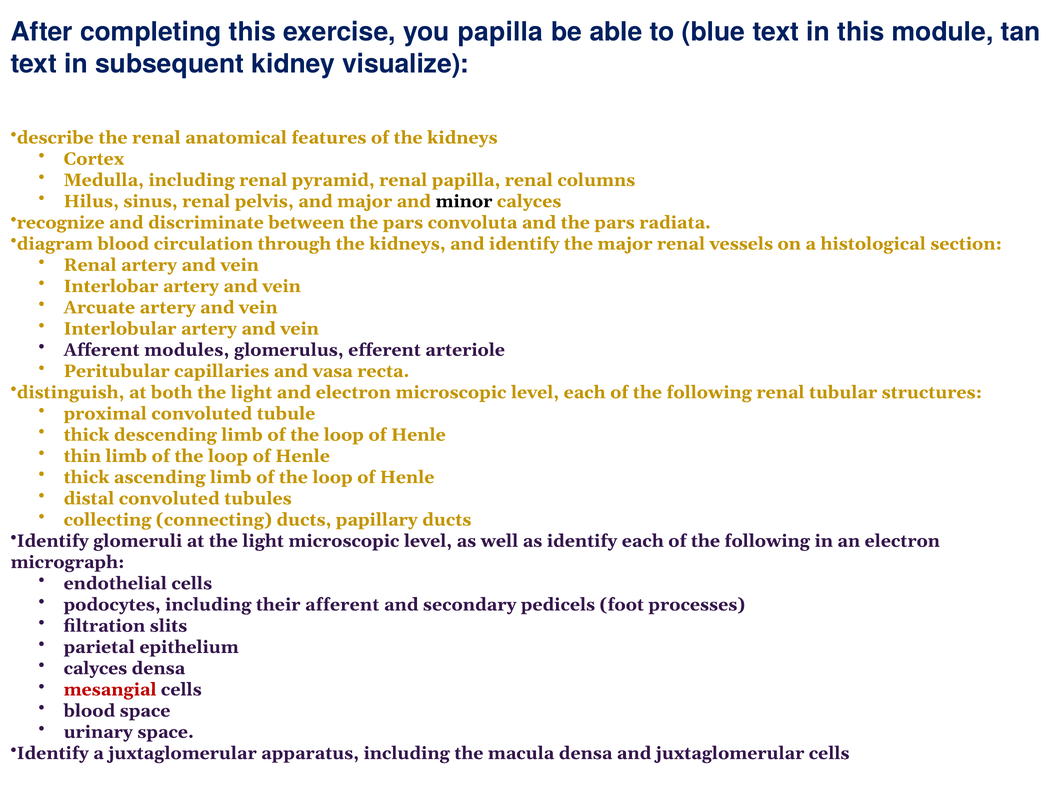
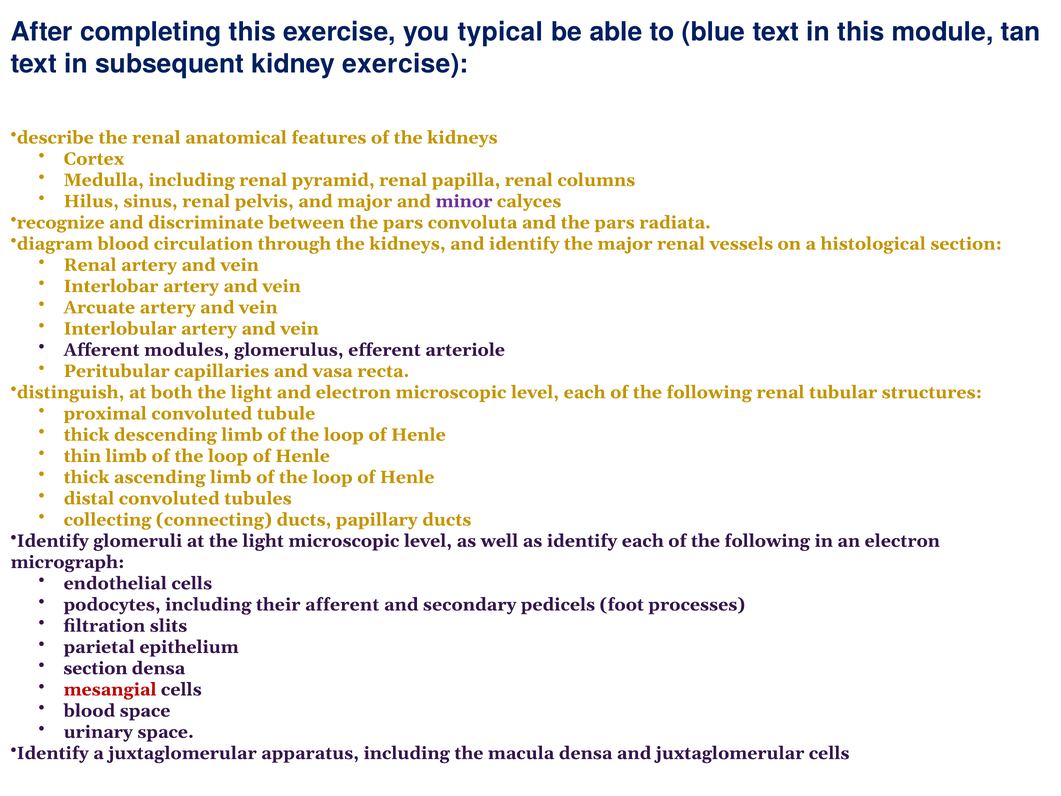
you papilla: papilla -> typical (500, 32)
kidney visualize: visualize -> exercise (406, 64)
minor colour: black -> purple (464, 201)
calyces: calyces -> section (95, 668)
